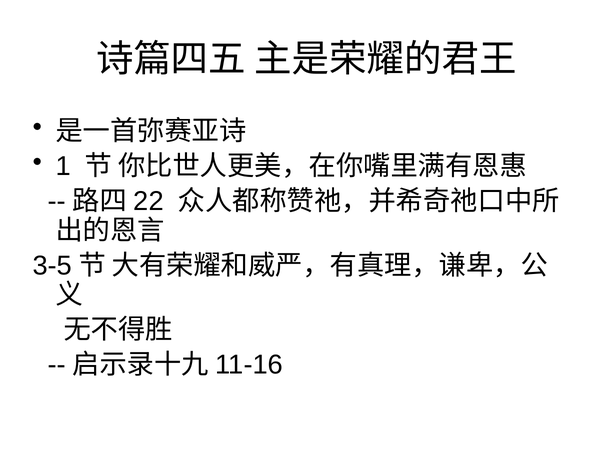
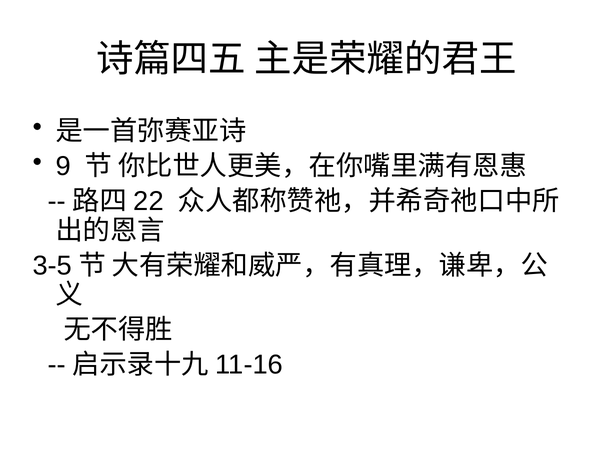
1: 1 -> 9 (63, 166)
